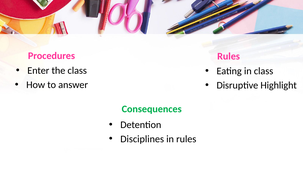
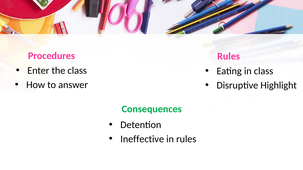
Disciplines: Disciplines -> Ineffective (142, 139)
